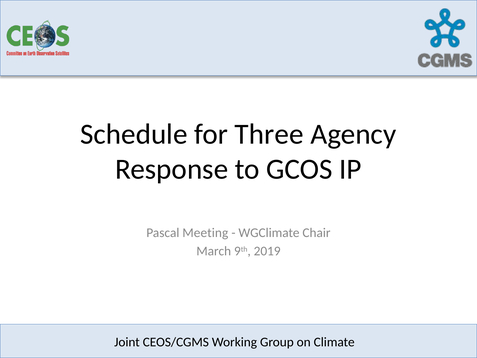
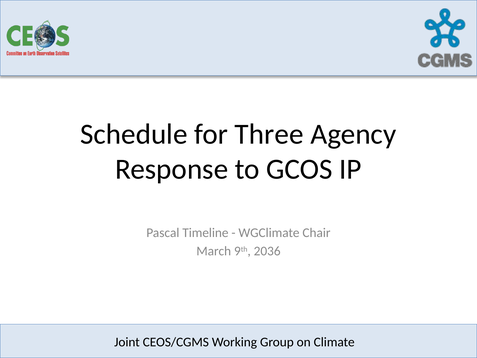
Meeting: Meeting -> Timeline (205, 233)
2019: 2019 -> 2036 (267, 251)
